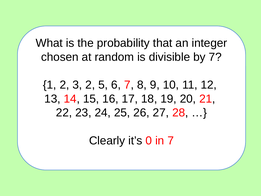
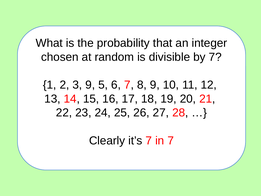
3 2: 2 -> 9 (90, 85)
it’s 0: 0 -> 7 (149, 140)
